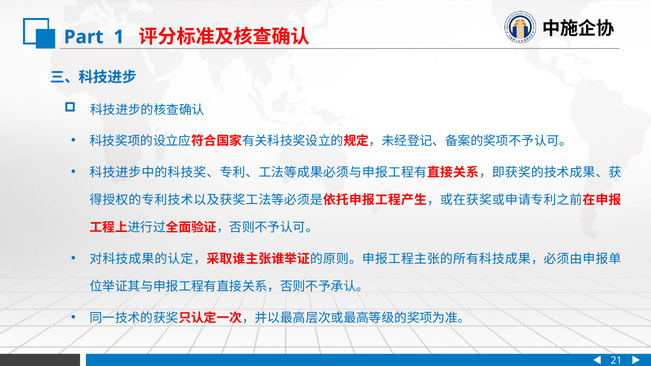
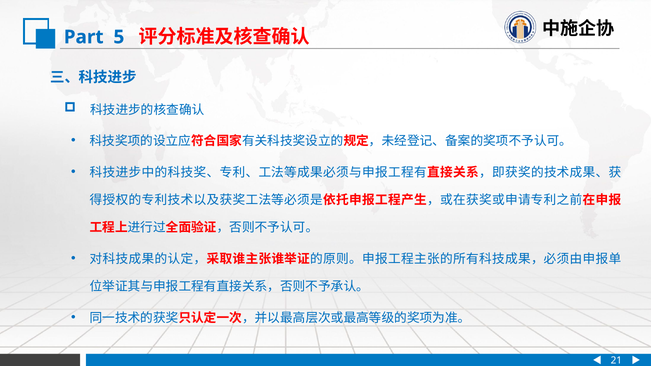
1: 1 -> 5 (119, 37)
